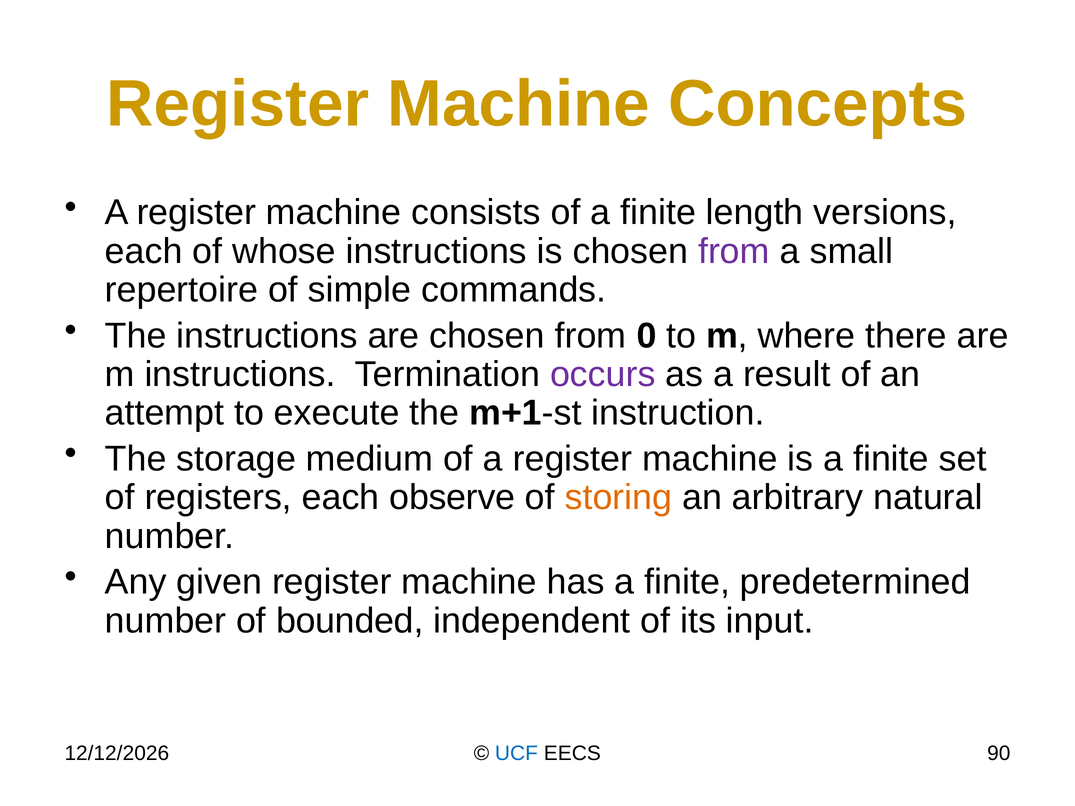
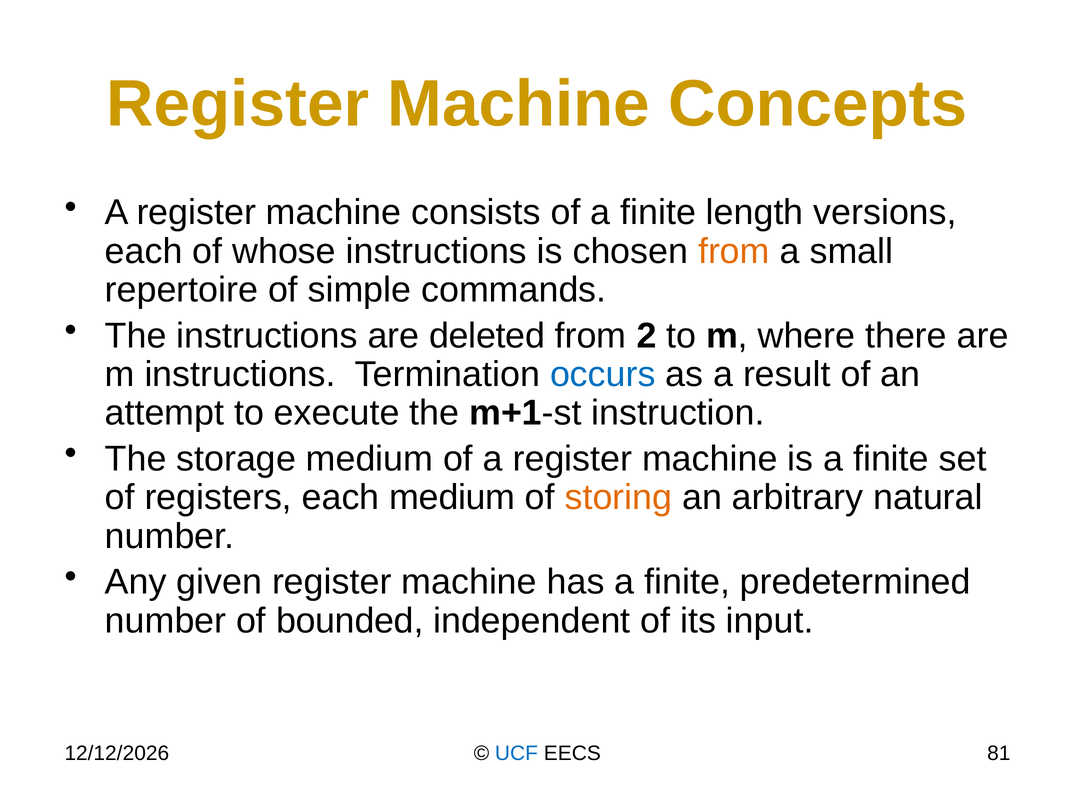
from colour: purple -> orange (734, 251)
are chosen: chosen -> deleted (487, 336)
0: 0 -> 2 (647, 336)
occurs colour: purple -> blue (603, 375)
each observe: observe -> medium (452, 498)
90: 90 -> 81 (999, 754)
